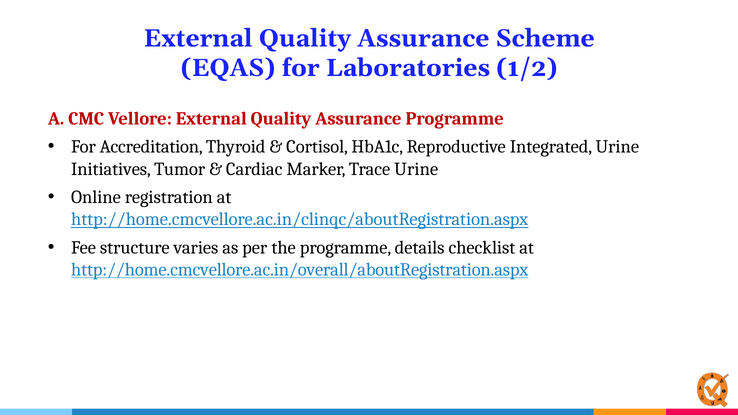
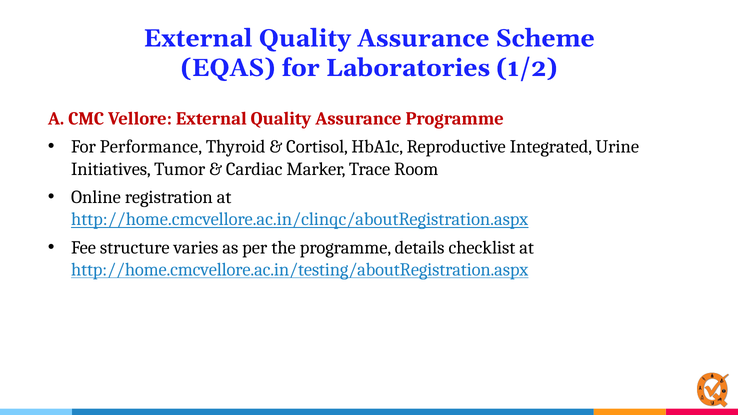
Accreditation: Accreditation -> Performance (151, 147)
Trace Urine: Urine -> Room (416, 169)
http://home.cmcvellore.ac.in/overall/aboutRegistration.aspx: http://home.cmcvellore.ac.in/overall/aboutRegistration.aspx -> http://home.cmcvellore.ac.in/testing/aboutRegistration.aspx (300, 270)
